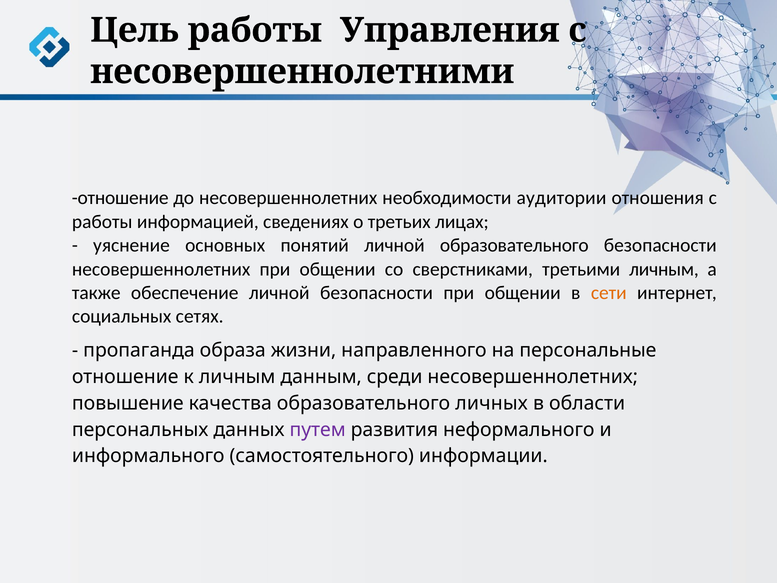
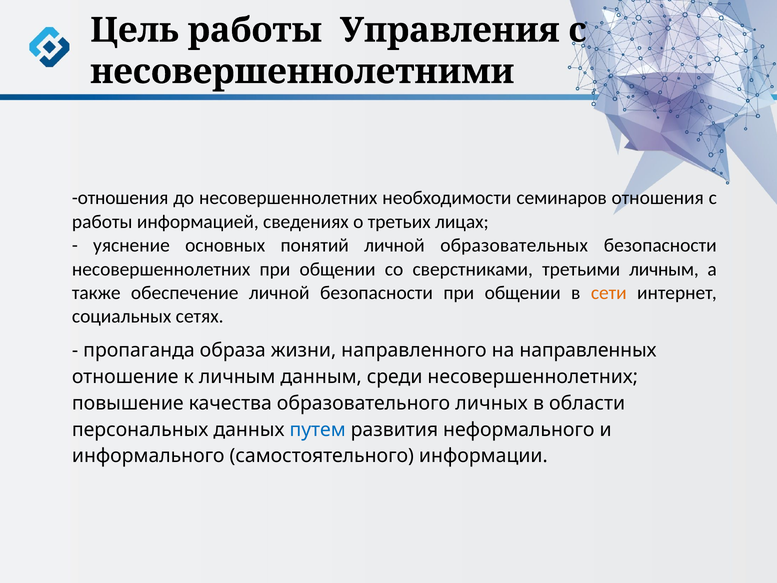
отношение: отношение -> отношения (120, 198)
аудитории: аудитории -> семинаров (562, 198)
личной образовательного: образовательного -> образовательных (514, 245)
персональные: персональные -> направленных (588, 350)
путем colour: purple -> blue (318, 429)
